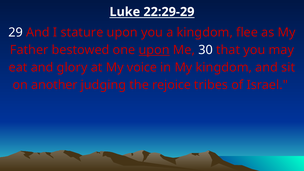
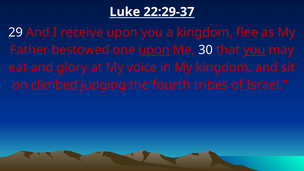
22:29-29: 22:29-29 -> 22:29-37 (169, 12)
stature: stature -> receive (82, 33)
you underline: none -> present (254, 50)
another: another -> climbed (54, 85)
rejoice: rejoice -> fourth (171, 85)
